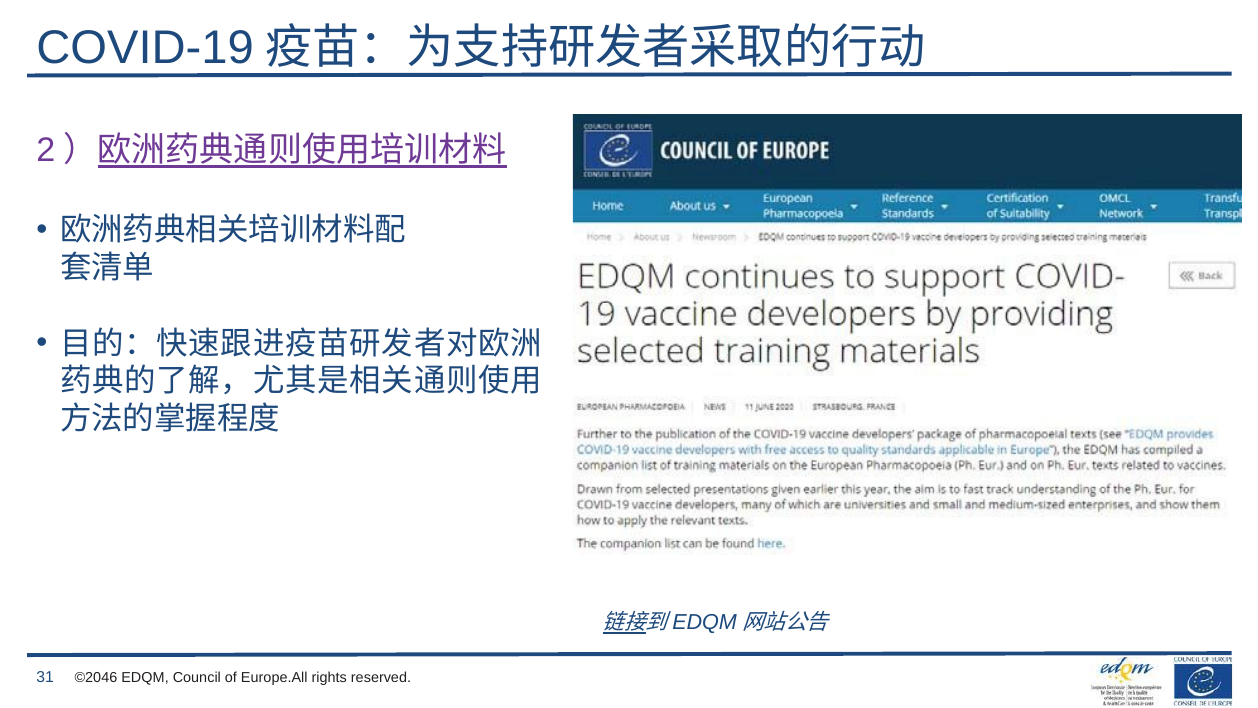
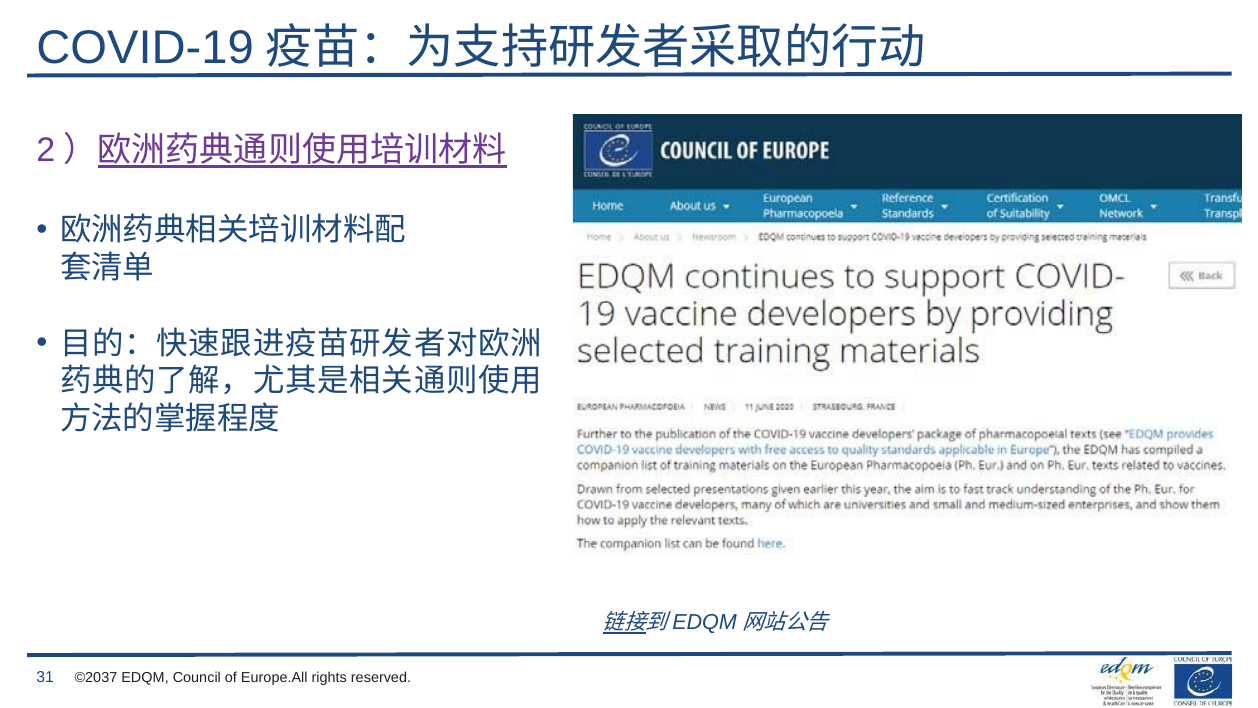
©2046: ©2046 -> ©2037 (96, 678)
